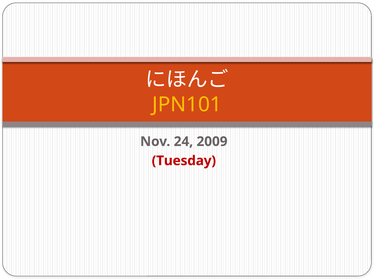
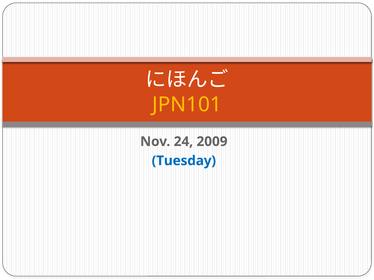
Tuesday colour: red -> blue (184, 161)
